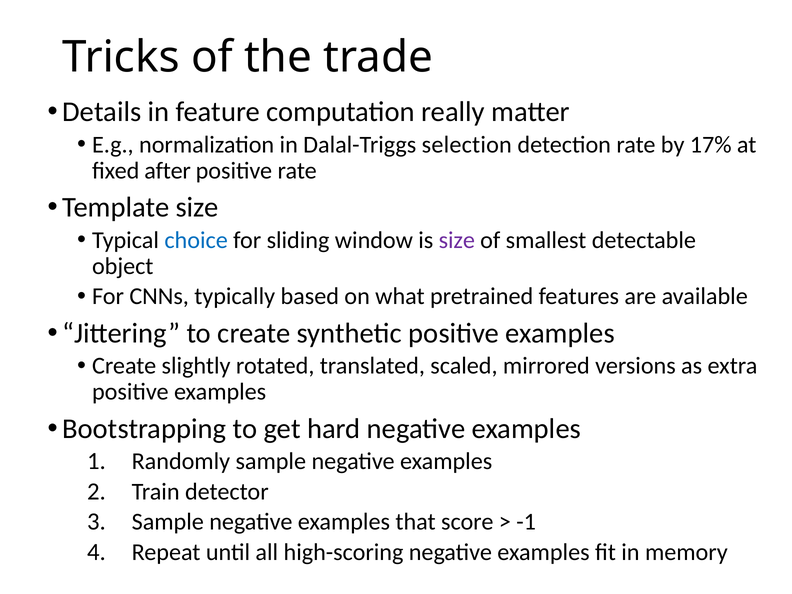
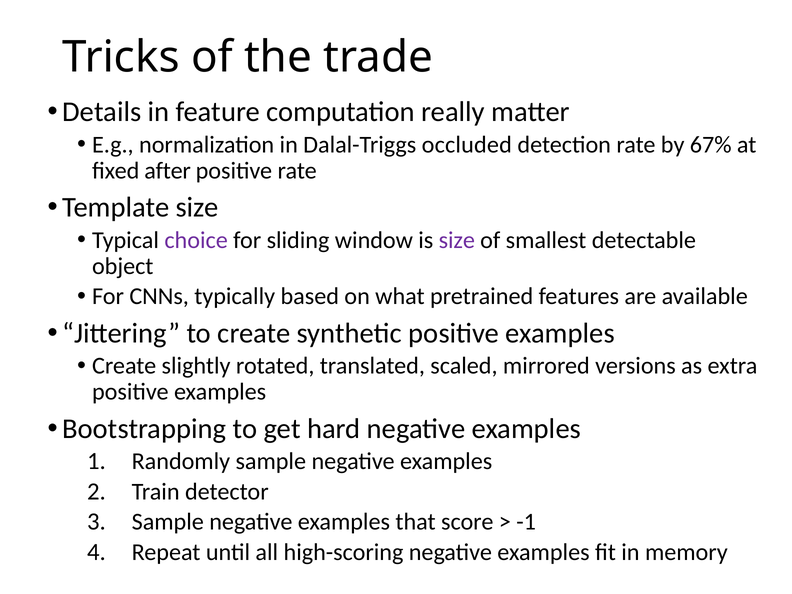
selection: selection -> occluded (467, 145)
17%: 17% -> 67% (711, 145)
choice colour: blue -> purple (196, 240)
